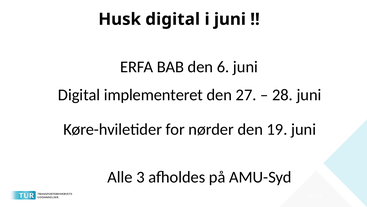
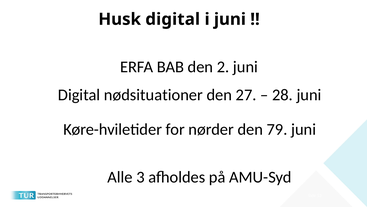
6: 6 -> 2 (223, 67)
implementeret: implementeret -> nødsituationer (153, 95)
19: 19 -> 79 (277, 129)
